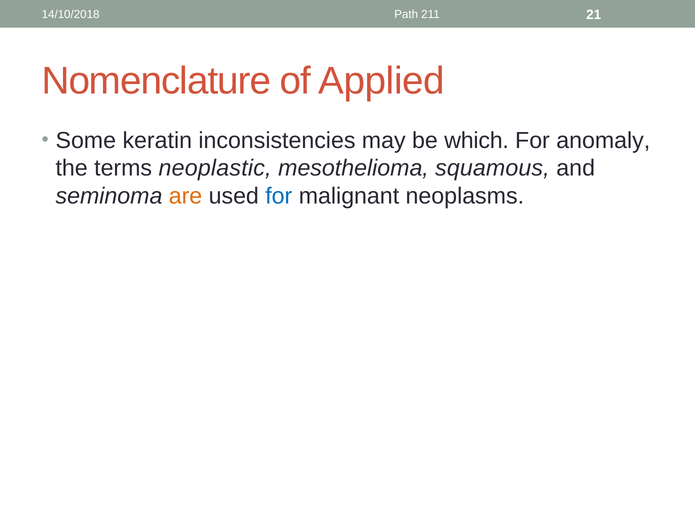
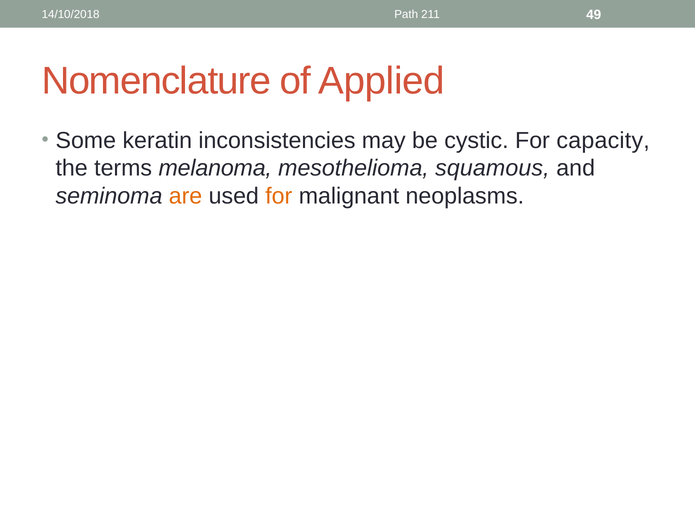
21: 21 -> 49 (594, 15)
which: which -> cystic (476, 141)
anomaly: anomaly -> capacity (603, 141)
neoplastic: neoplastic -> melanoma (215, 168)
for colour: blue -> orange (279, 196)
